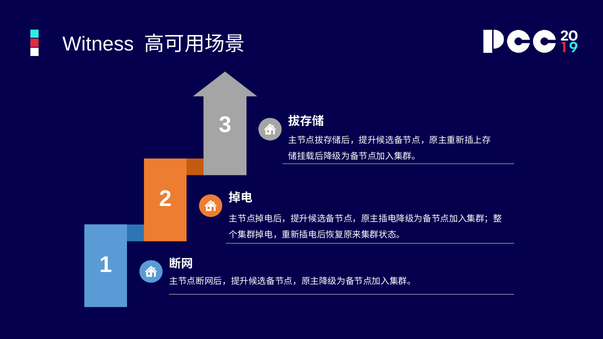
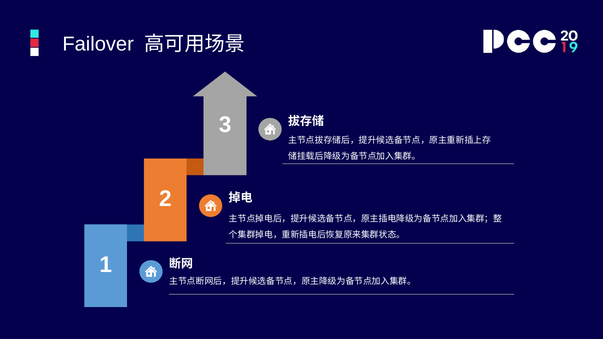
Witness: Witness -> Failover (98, 44)
